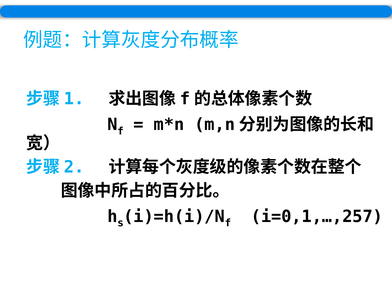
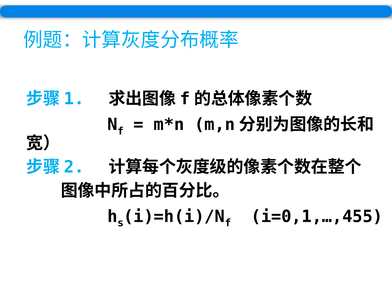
i=0,1,…,257: i=0,1,…,257 -> i=0,1,…,455 (317, 216)
